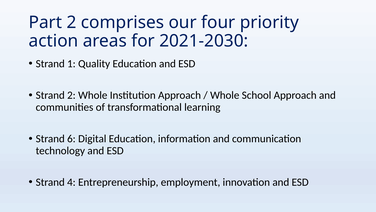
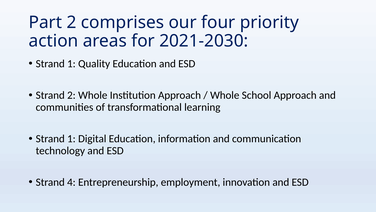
6: 6 -> 1 (71, 138)
